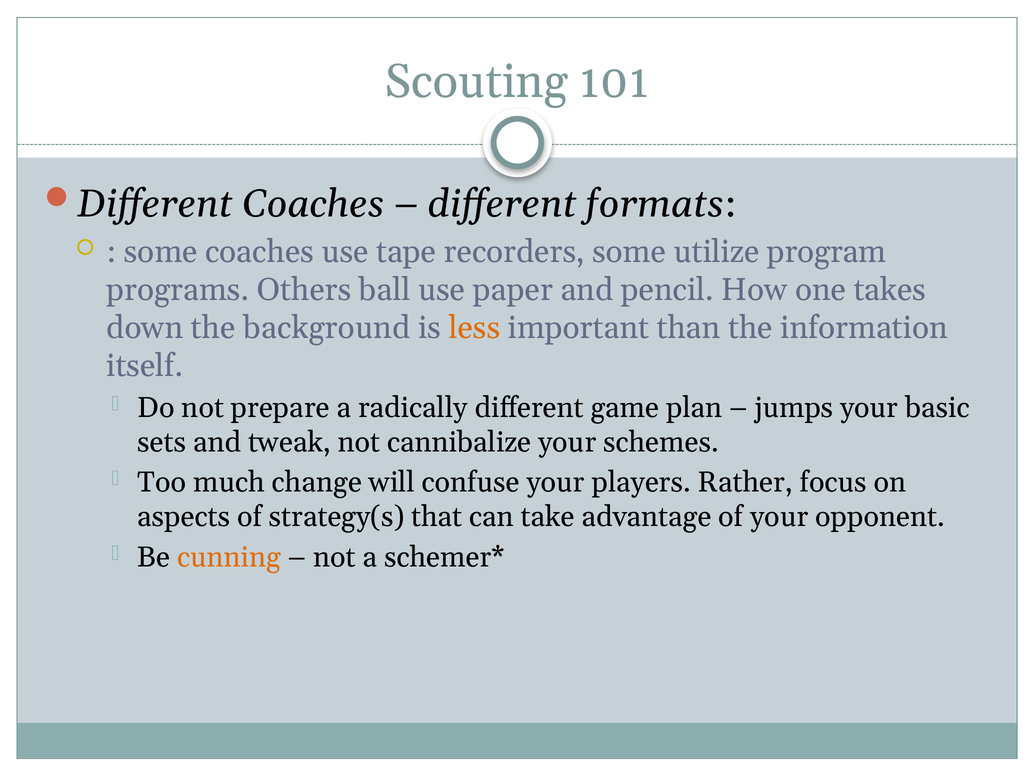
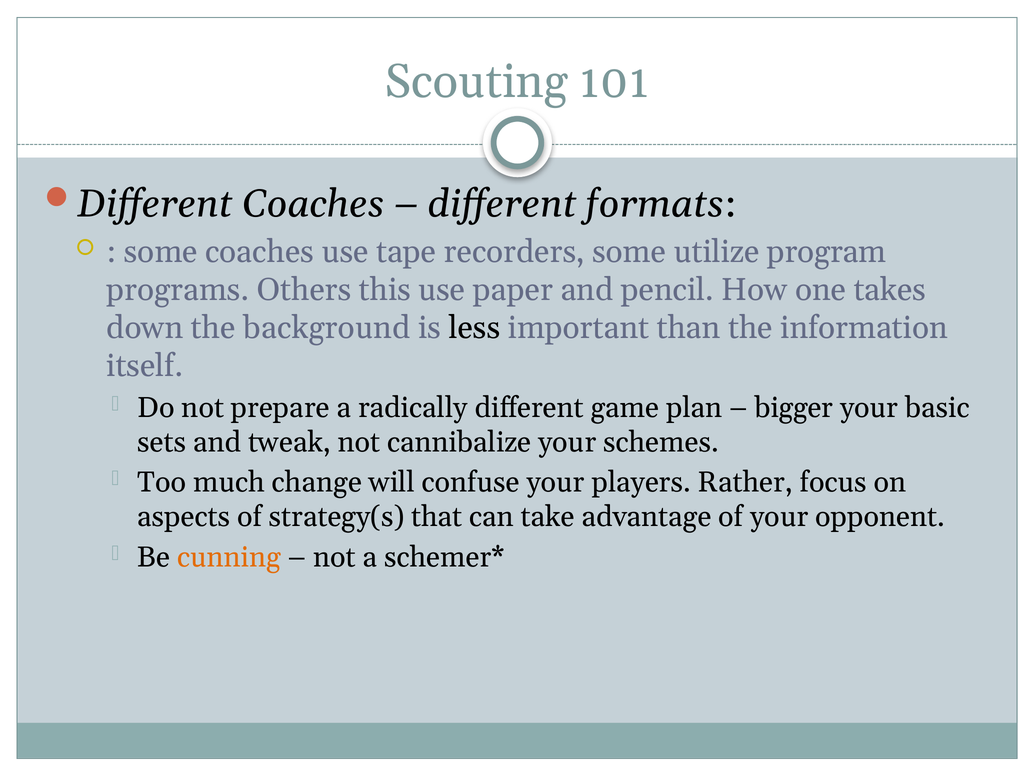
ball: ball -> this (385, 290)
less colour: orange -> black (475, 328)
jumps: jumps -> bigger (794, 408)
